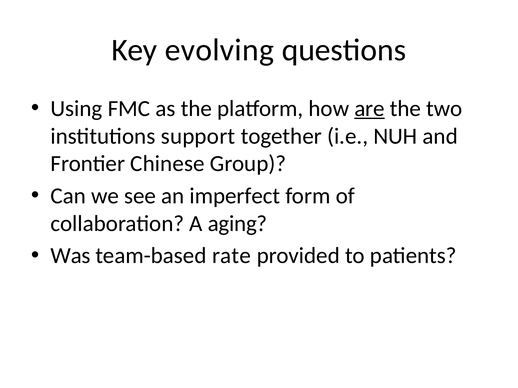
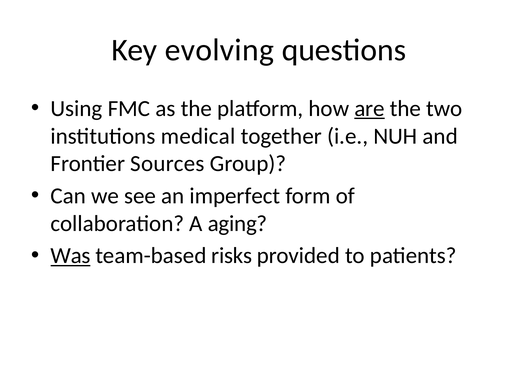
support: support -> medical (198, 136)
Chinese: Chinese -> Sources (167, 164)
Was underline: none -> present (70, 256)
rate: rate -> risks (232, 256)
